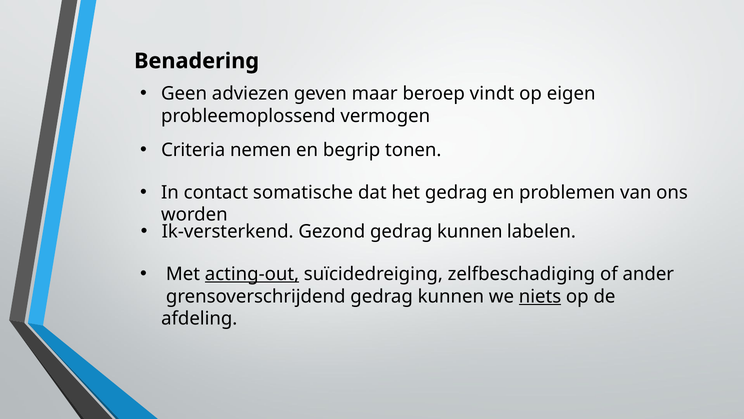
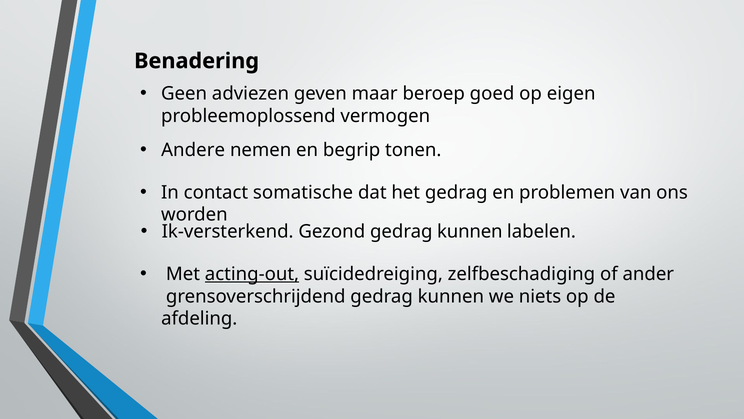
vindt: vindt -> goed (492, 94)
Criteria: Criteria -> Andere (193, 150)
niets underline: present -> none (540, 296)
